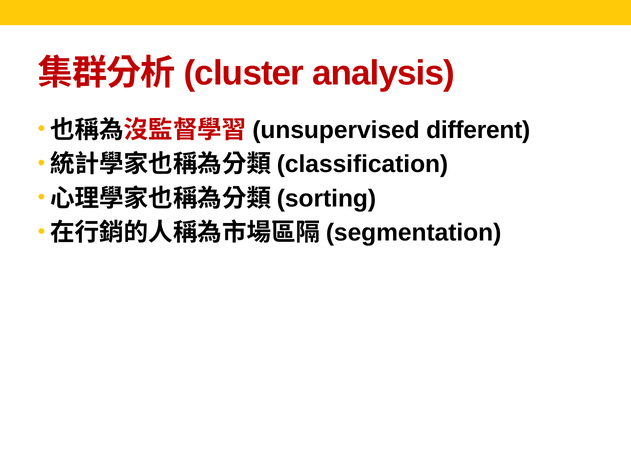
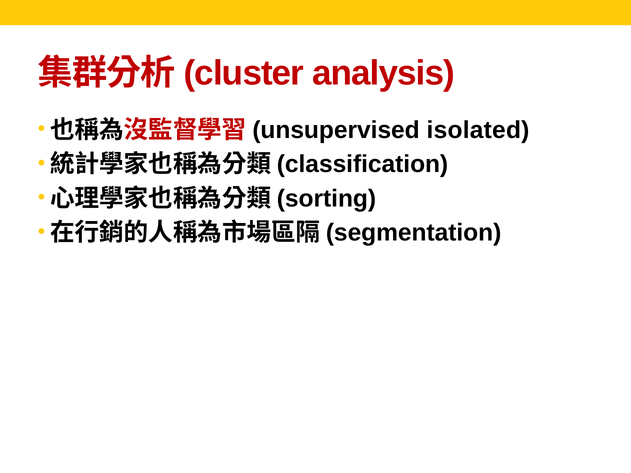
different: different -> isolated (478, 130)
